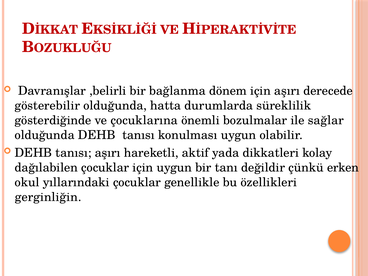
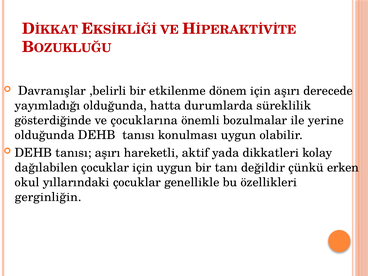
bağlanma: bağlanma -> etkilenme (177, 91)
gösterebilir: gösterebilir -> yayımladığı (47, 106)
sağlar: sağlar -> yerine (326, 120)
